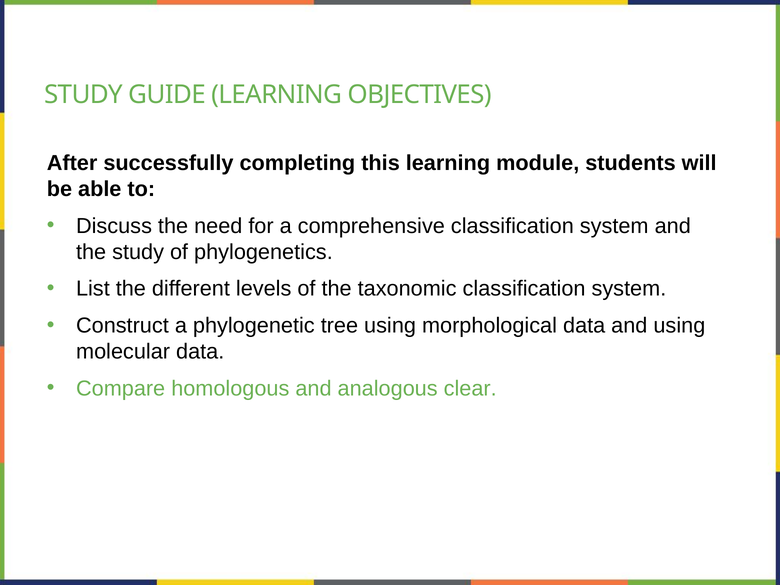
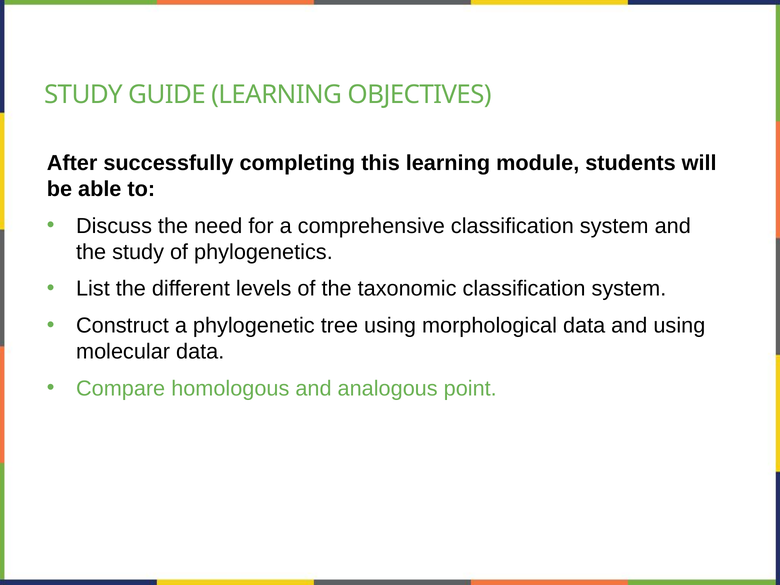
clear: clear -> point (470, 389)
